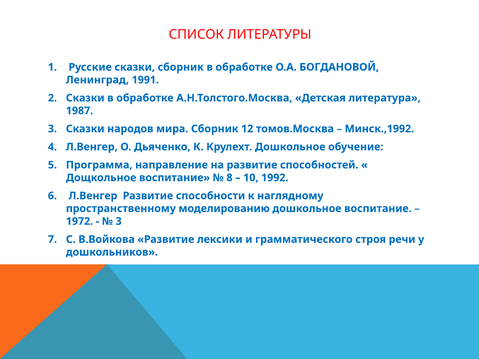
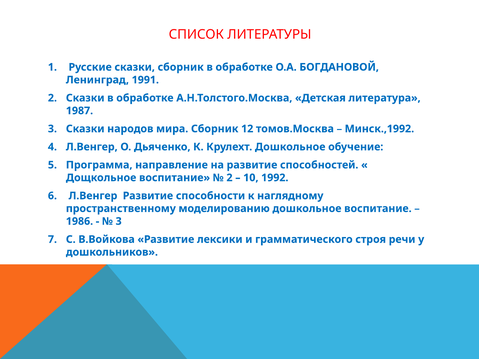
8: 8 -> 2 (229, 178)
1972: 1972 -> 1986 (79, 221)
